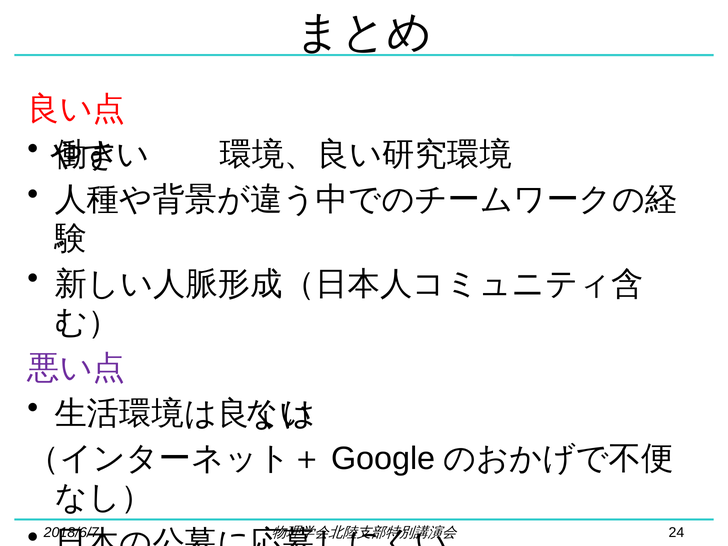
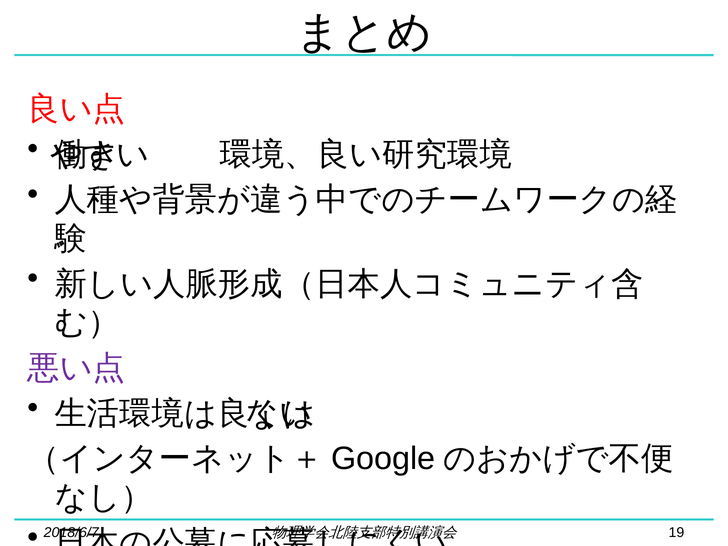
24: 24 -> 19 (676, 533)
